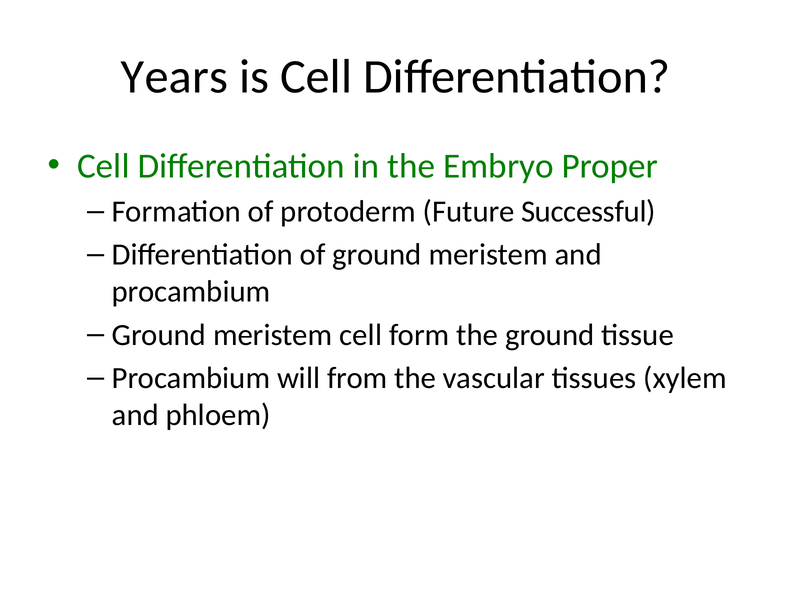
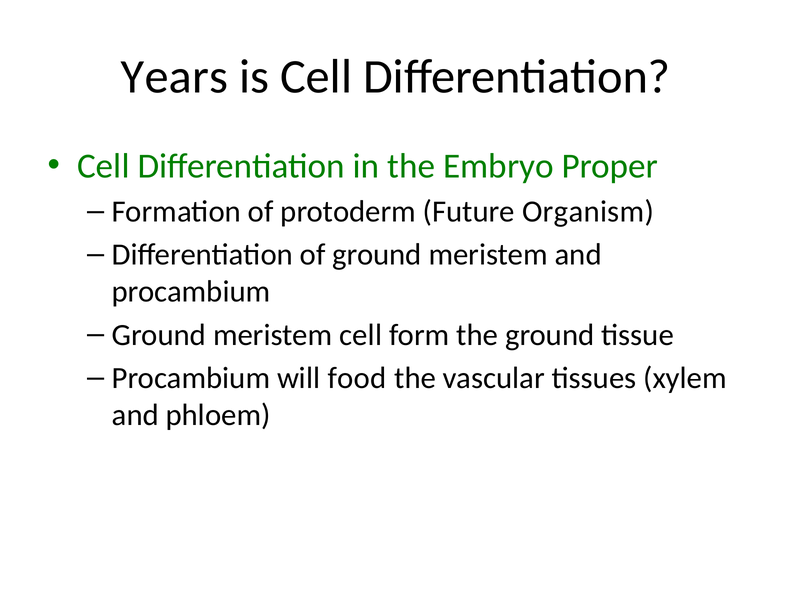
Successful: Successful -> Organism (588, 212)
from: from -> food (357, 378)
